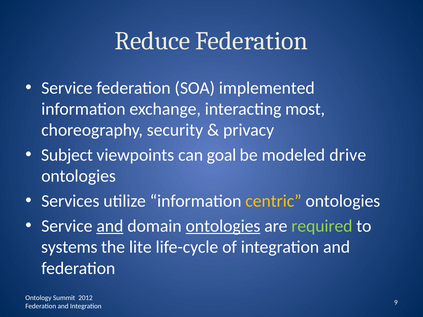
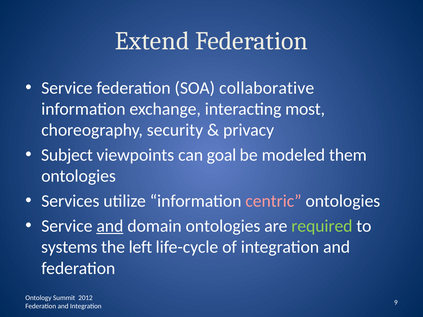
Reduce: Reduce -> Extend (152, 41)
implemented: implemented -> collaborative (267, 88)
drive: drive -> them (348, 155)
centric colour: yellow -> pink (273, 201)
ontologies underline: present -> none (223, 226)
lite: lite -> left (140, 247)
